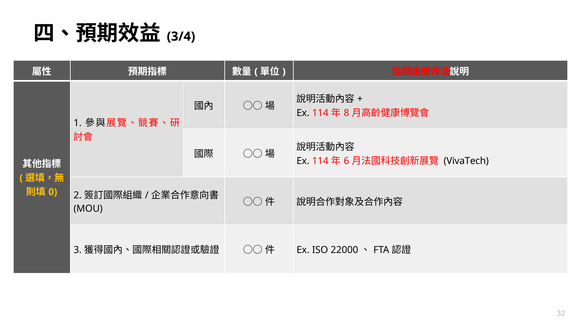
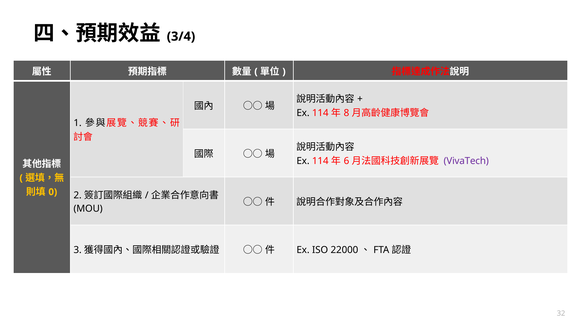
VivaTech colour: black -> purple (466, 161)
